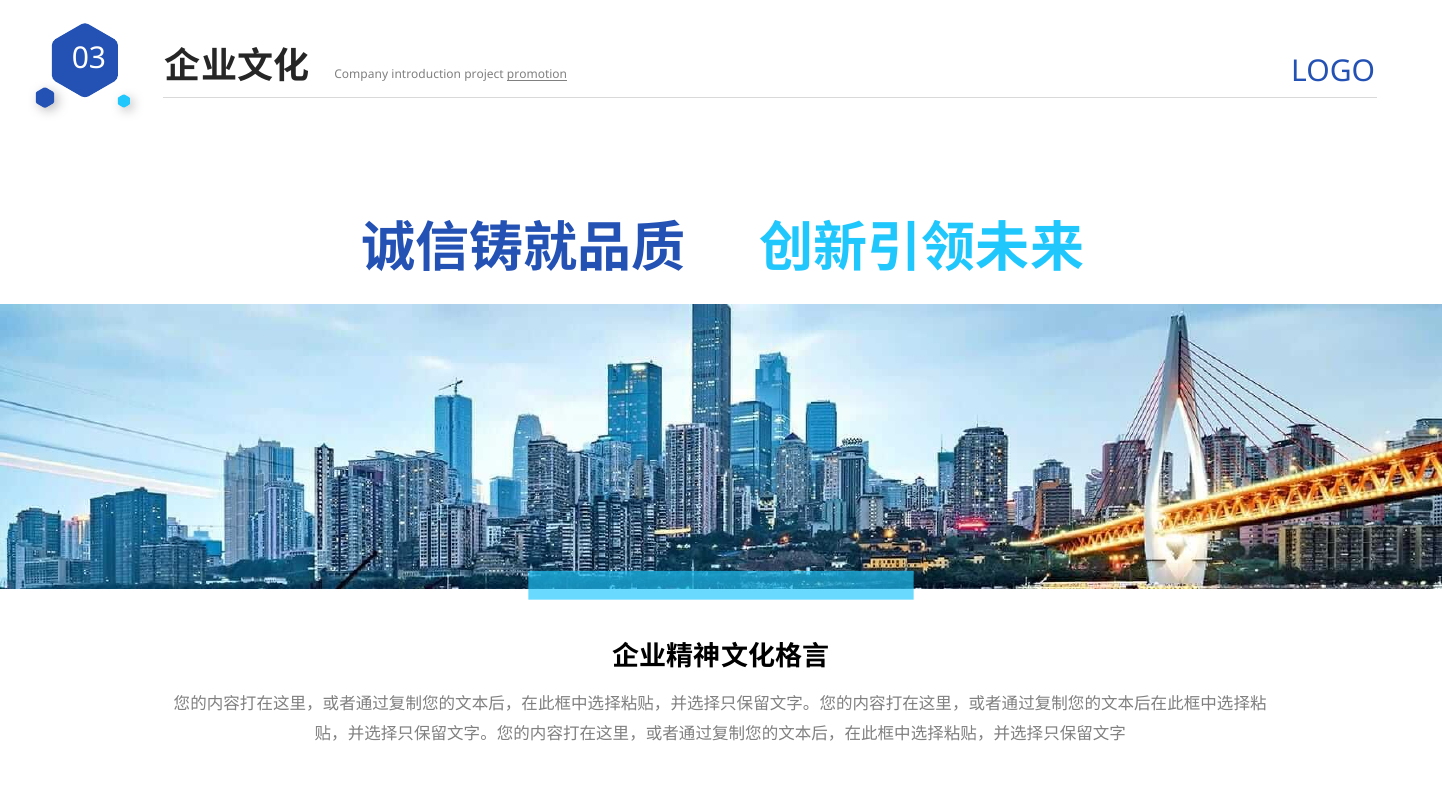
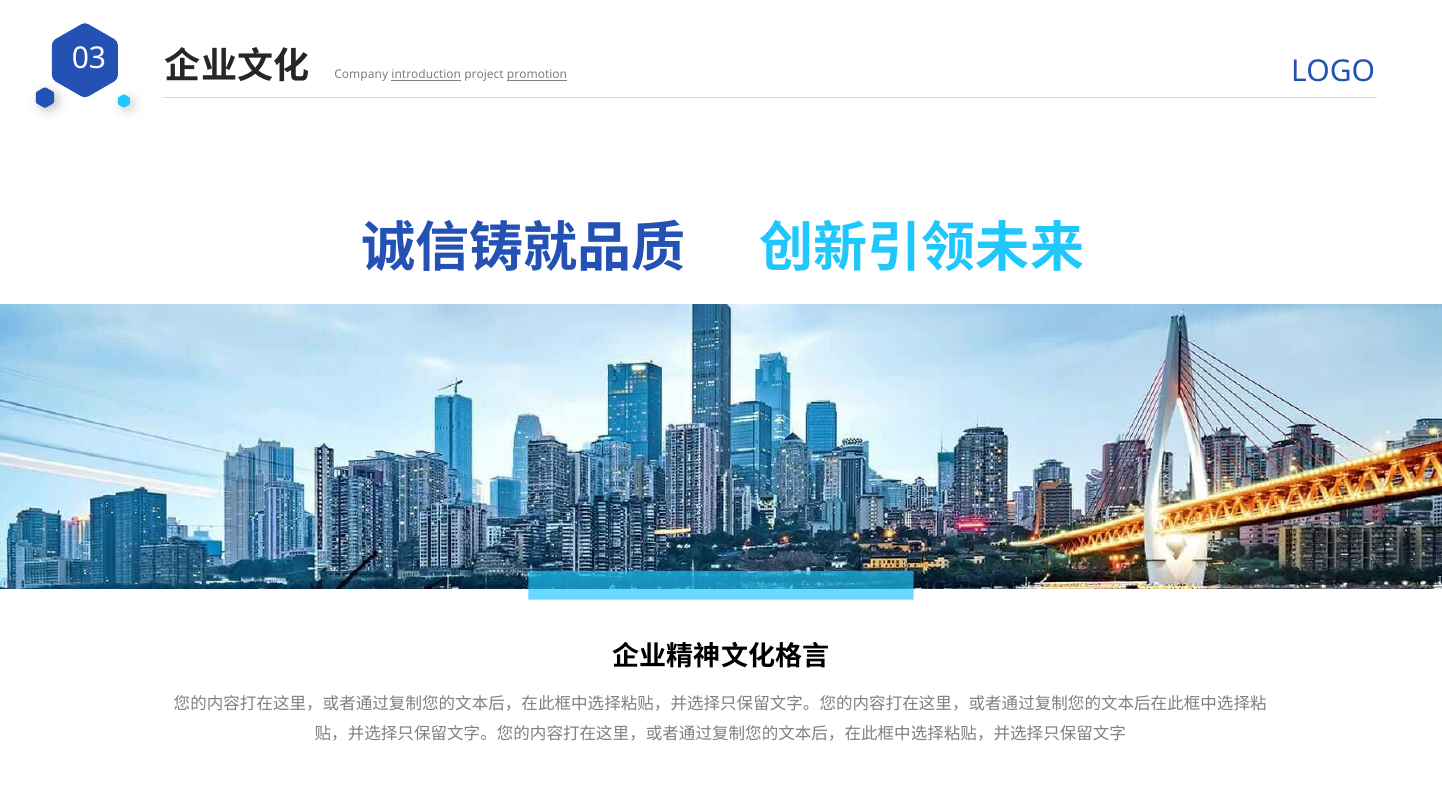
introduction underline: none -> present (426, 75)
